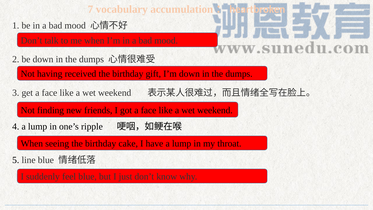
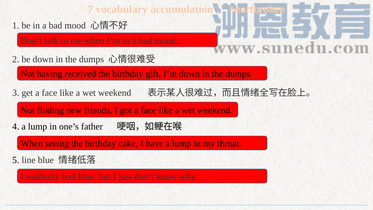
ripple: ripple -> father (92, 126)
